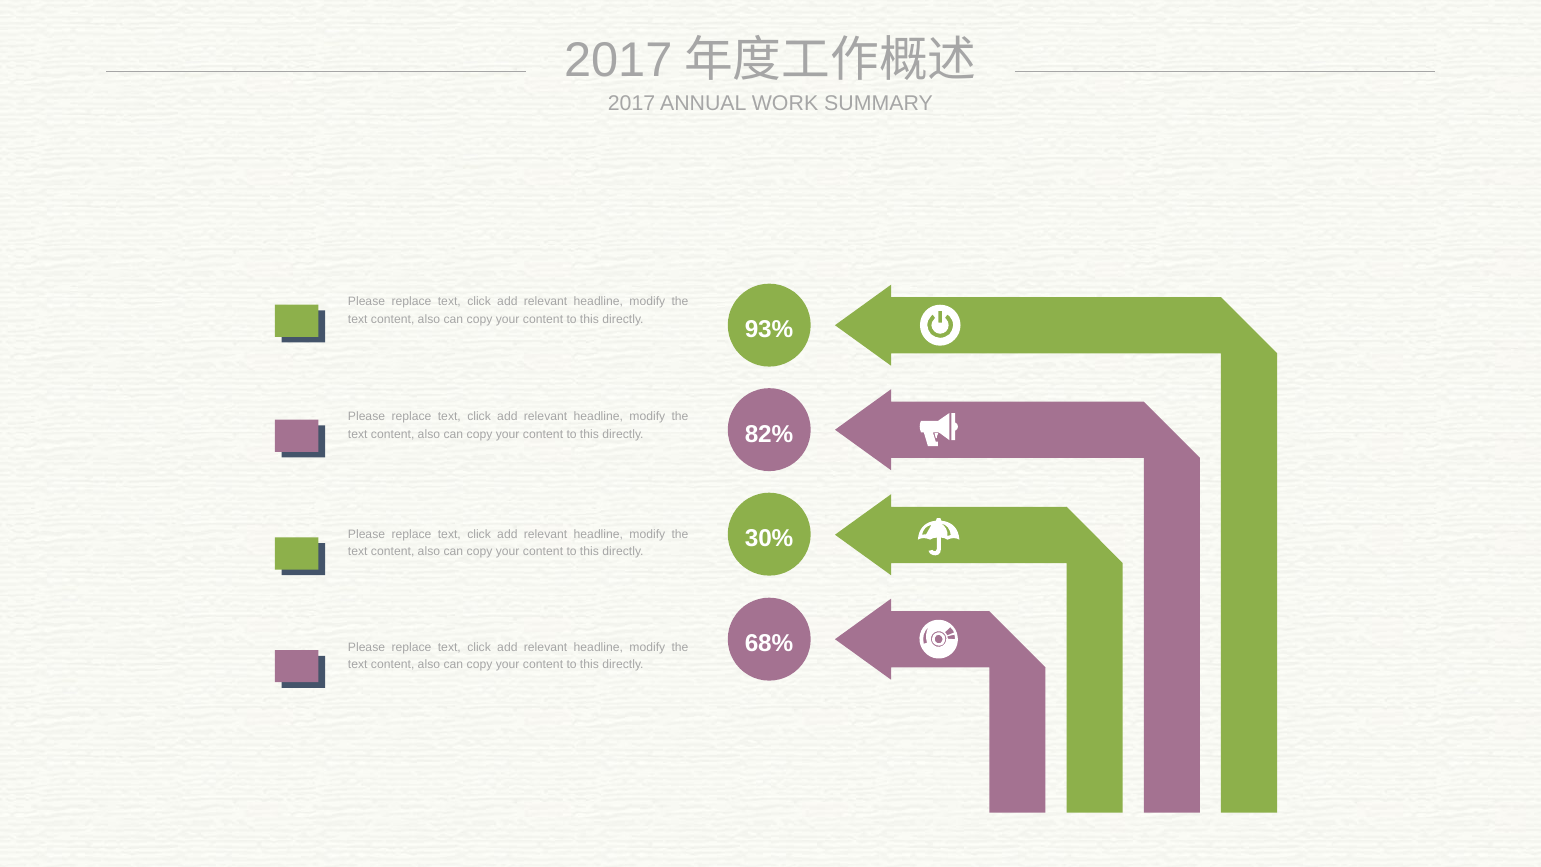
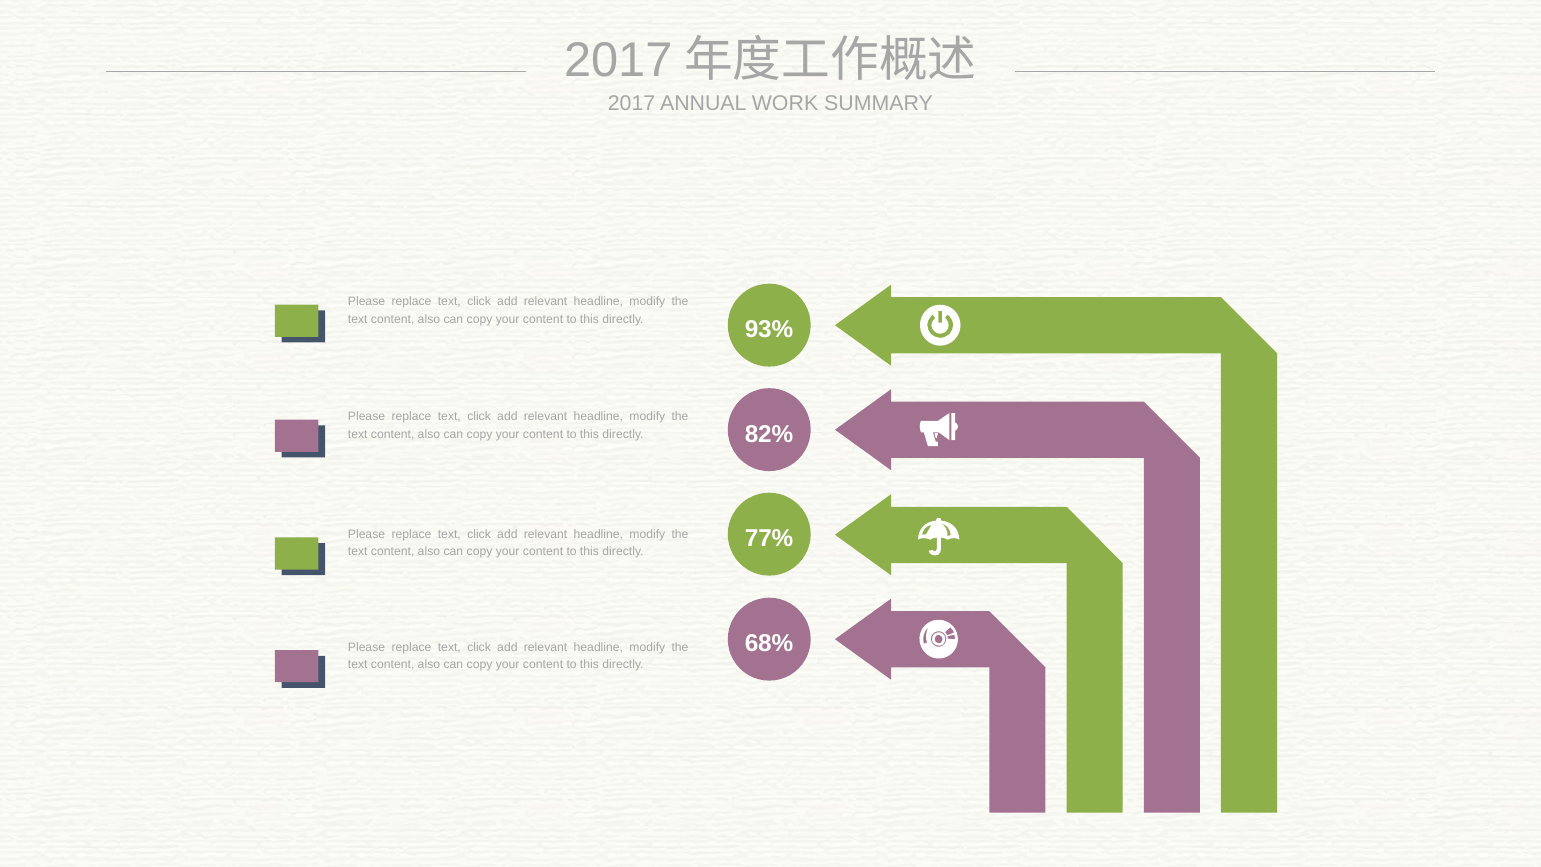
30%: 30% -> 77% (769, 539)
